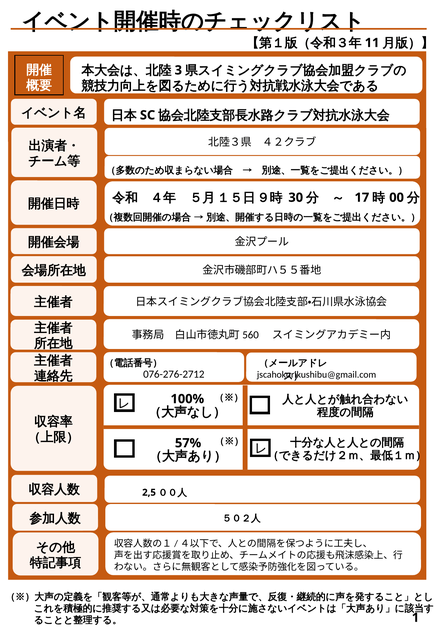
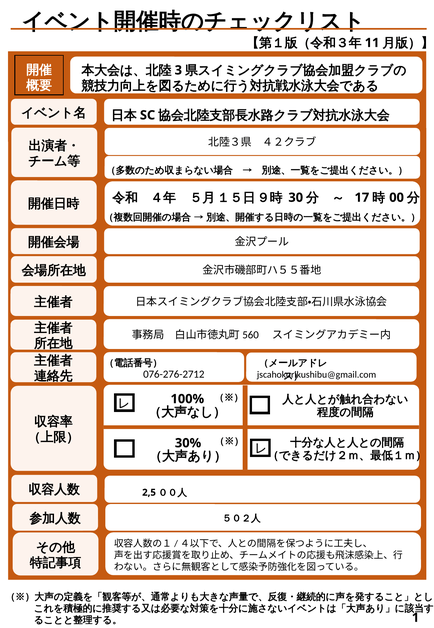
57%: 57% -> 30% (188, 442)
